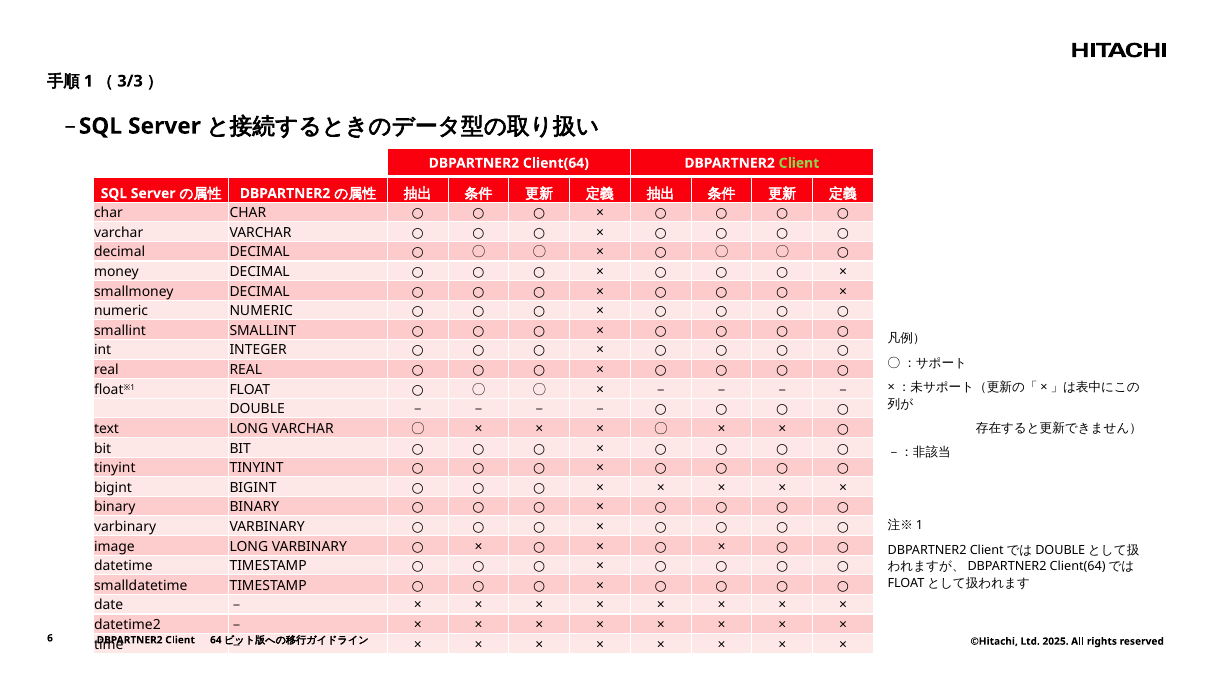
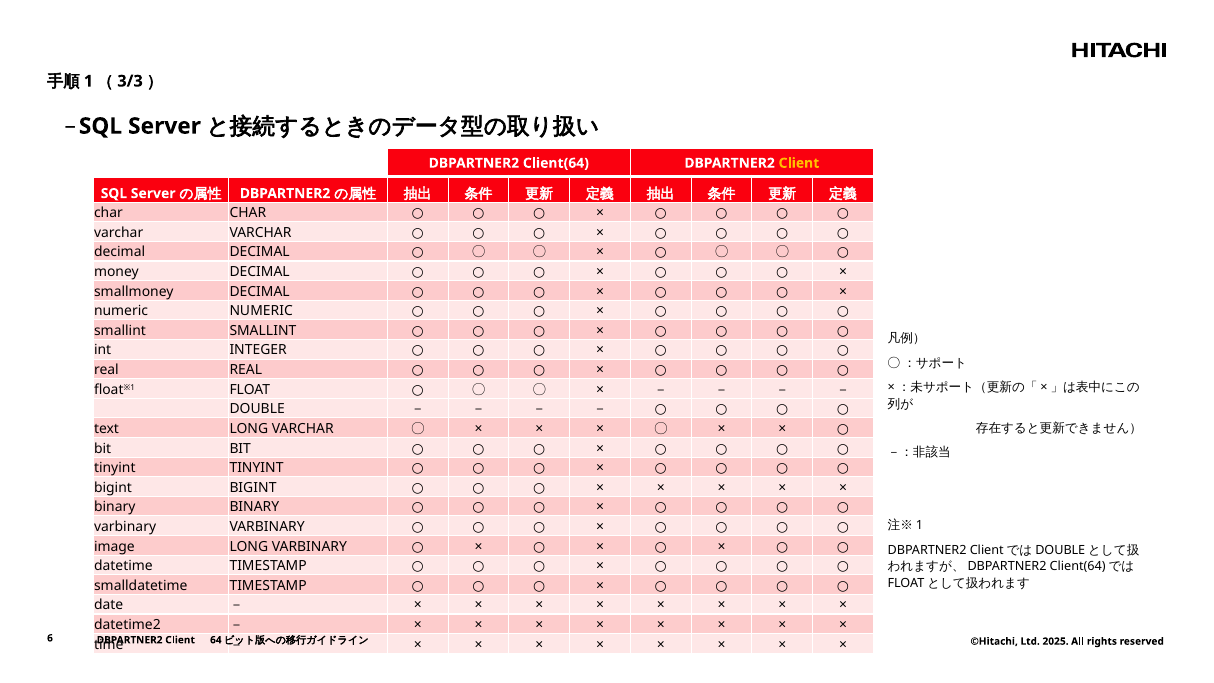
Client colour: light green -> yellow (799, 163)
